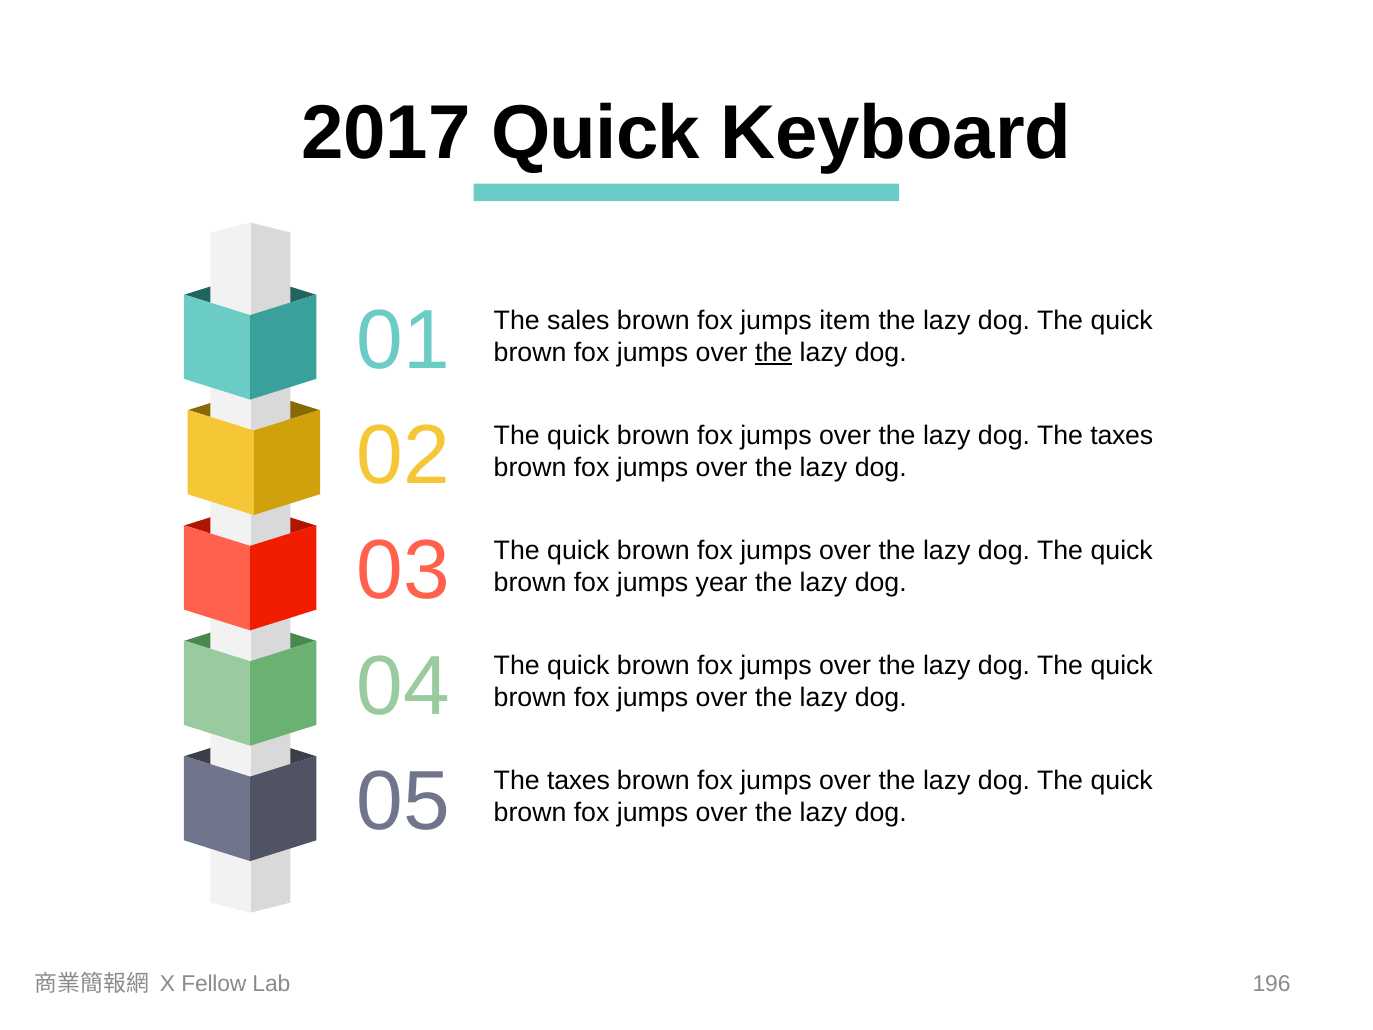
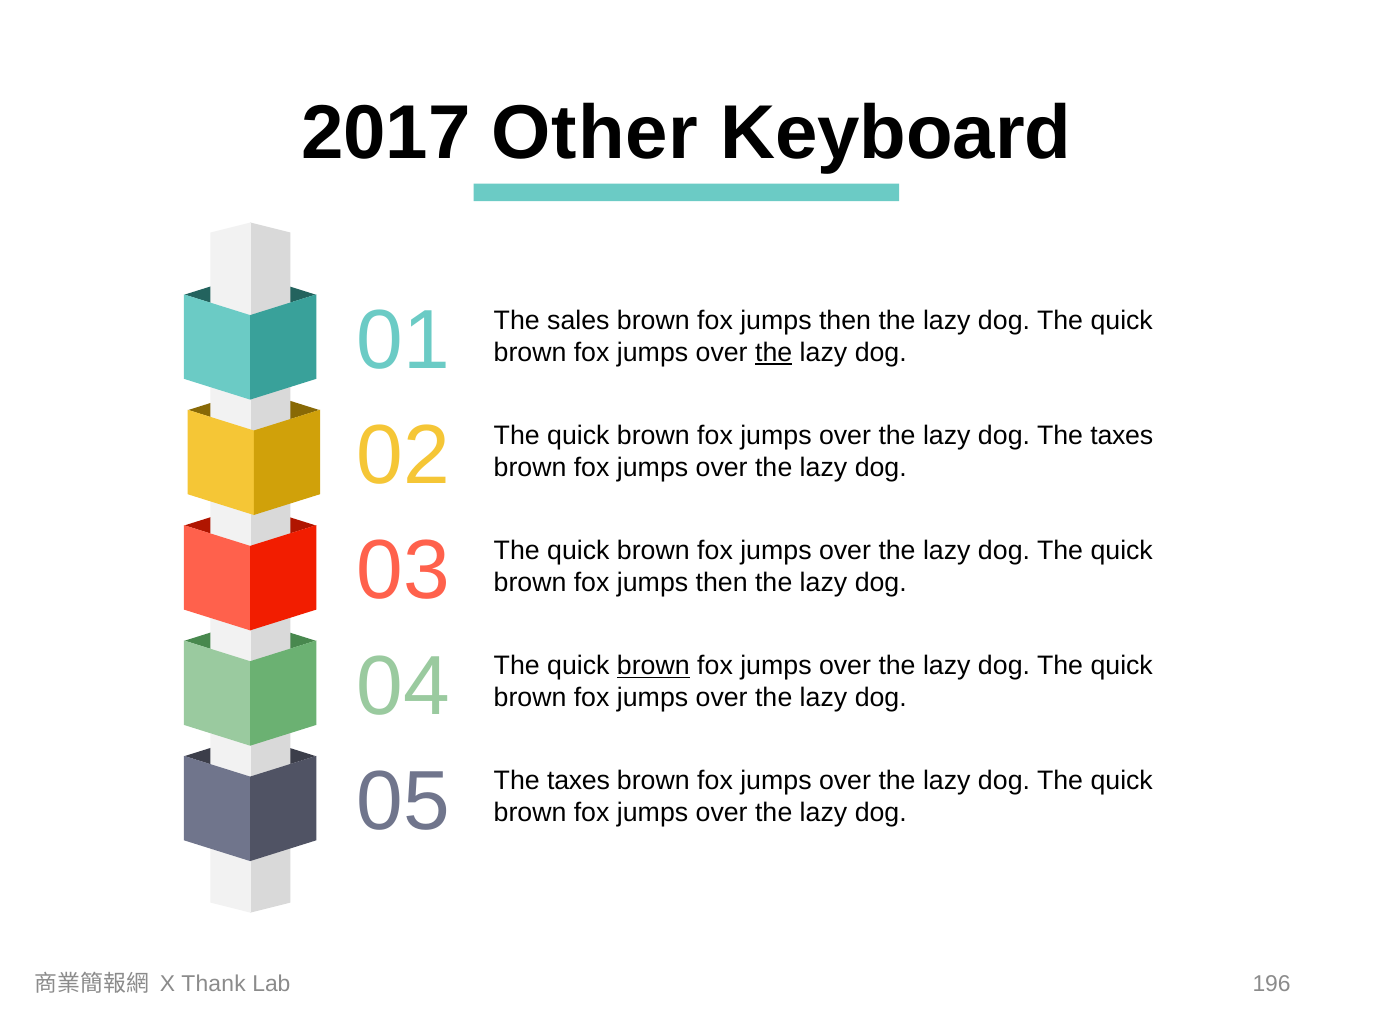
2017 Quick: Quick -> Other (595, 134)
item: item -> then (845, 320)
year: year -> then (722, 583)
brown underline: none -> present (653, 666)
Fellow: Fellow -> Thank (214, 983)
